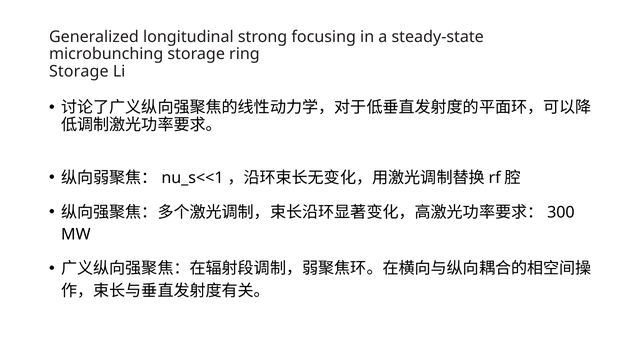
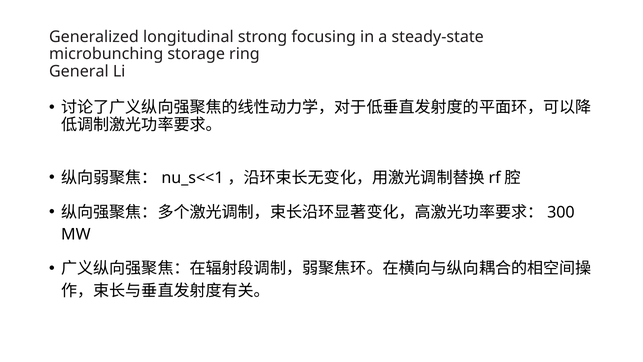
Storage: Storage -> General (79, 71)
